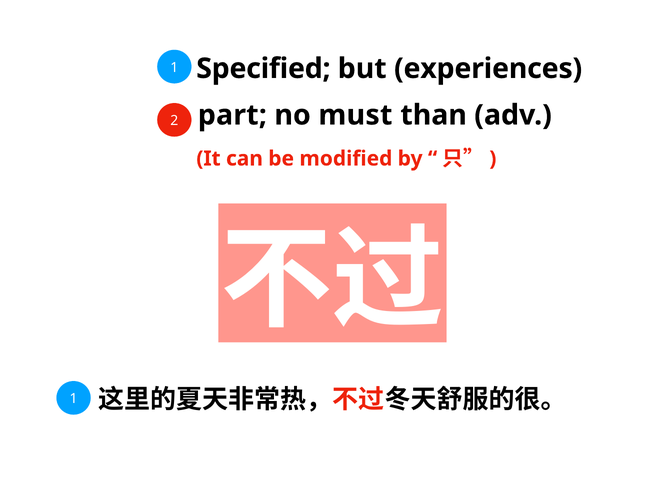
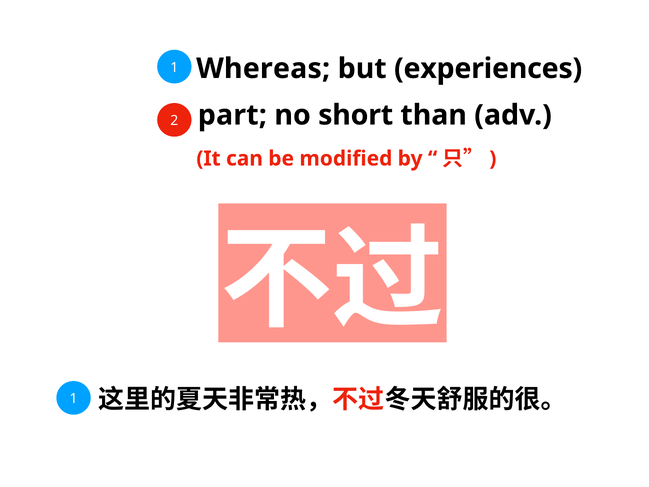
Specified: Specified -> Whereas (263, 69)
must: must -> short (356, 115)
